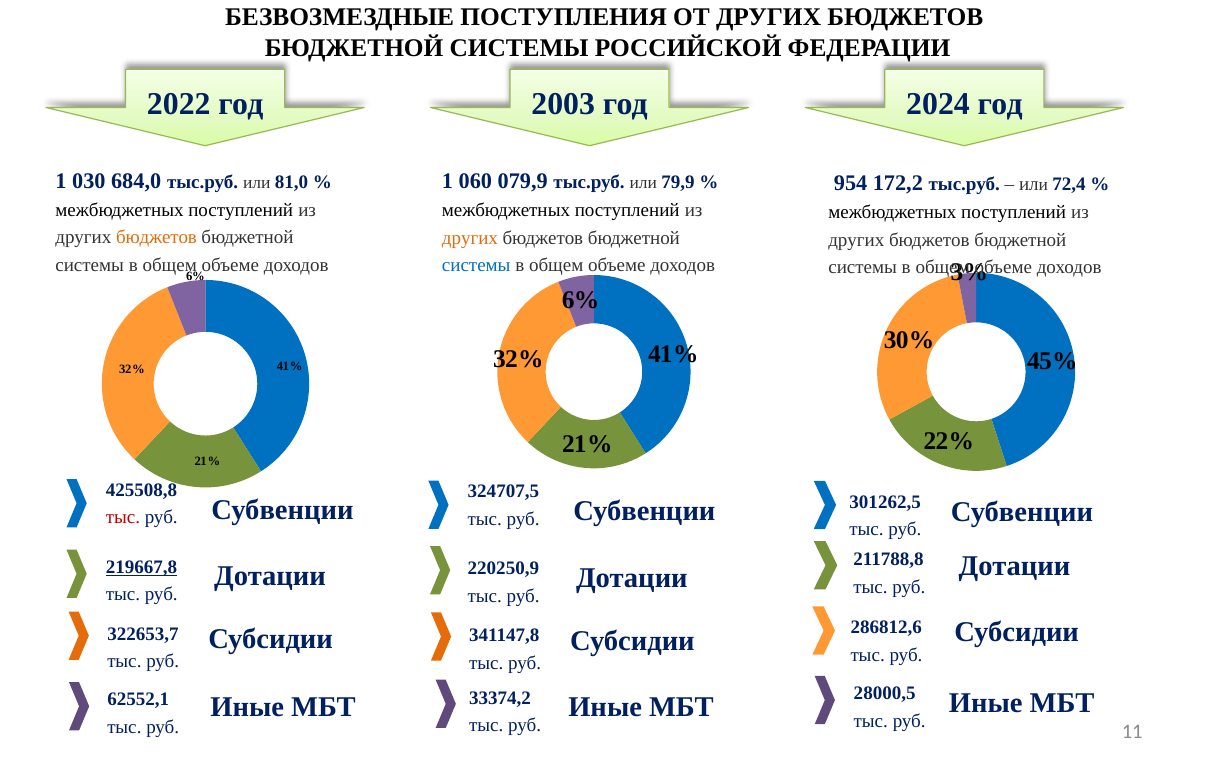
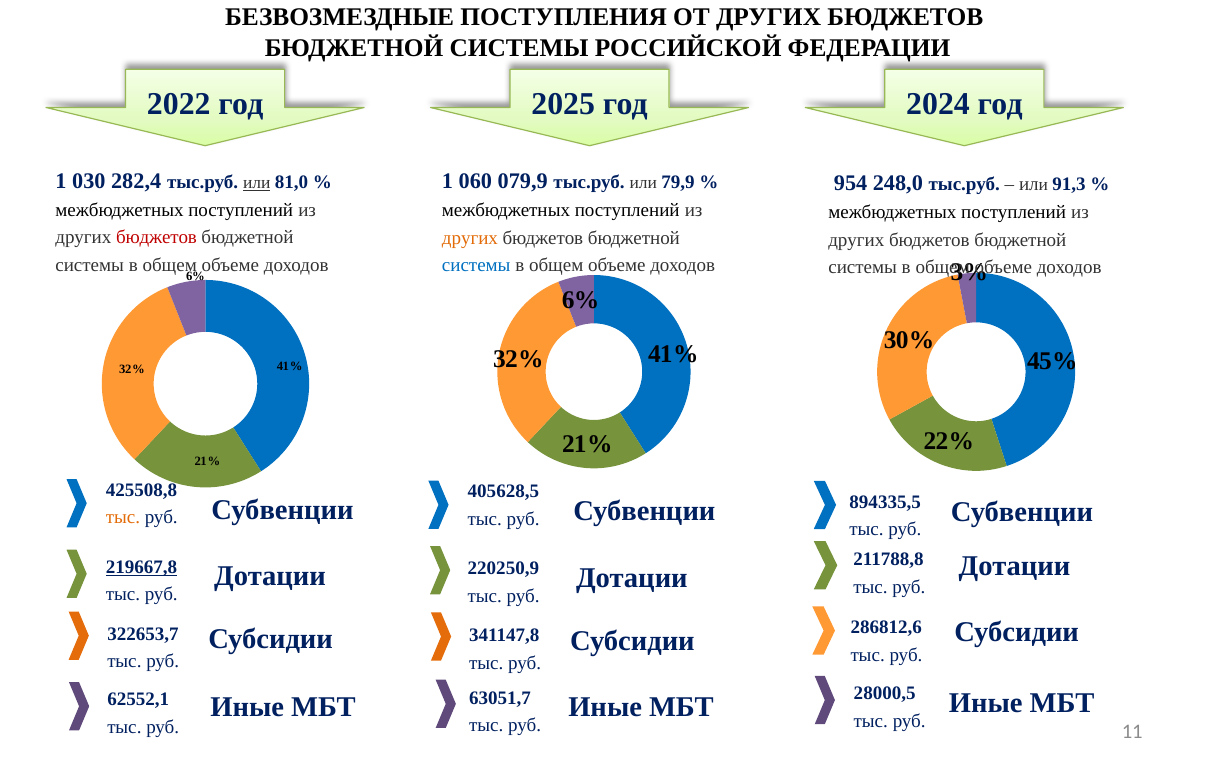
2003: 2003 -> 2025 (563, 104)
684,0: 684,0 -> 282,4 (136, 181)
или underline: none -> present (257, 182)
172,2: 172,2 -> 248,0 (898, 183)
72,4: 72,4 -> 91,3 (1069, 184)
бюджетов colour: orange -> red (157, 237)
324707,5: 324707,5 -> 405628,5 (503, 491)
301262,5: 301262,5 -> 894335,5 (885, 502)
тыс colour: red -> orange (123, 517)
33374,2: 33374,2 -> 63051,7 (500, 698)
